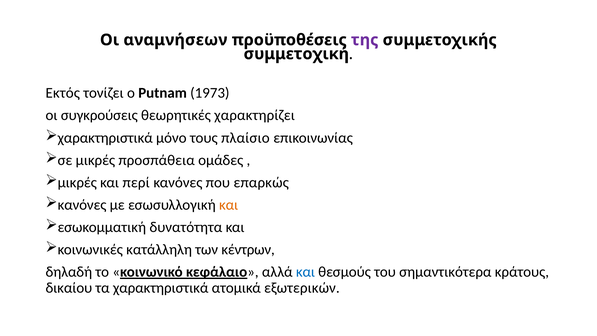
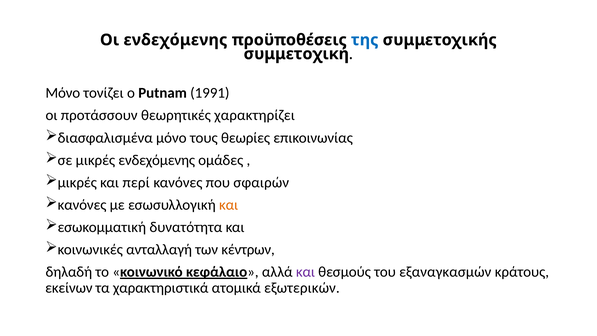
Οι αναμνήσεων: αναμνήσεων -> ενδεχόμενης (175, 40)
της colour: purple -> blue (365, 40)
Εκτός: Εκτός -> Μόνο (63, 93)
1973: 1973 -> 1991 (210, 93)
συγκρούσεις: συγκρούσεις -> προτάσσουν (99, 115)
χαρακτηριστικά: χαρακτηριστικά -> διασφαλισμένα (105, 138)
πλαίσιο: πλαίσιο -> θεωρίες (246, 138)
μικρές προσπάθεια: προσπάθεια -> ενδεχόμενης (157, 160)
επαρκώς: επαρκώς -> σφαιρών (261, 182)
κατάλληλη: κατάλληλη -> ανταλλαγή (159, 249)
και colour: blue -> purple (305, 272)
σημαντικότερα: σημαντικότερα -> εξαναγκασμών (445, 272)
δικαίου: δικαίου -> εκείνων (69, 288)
